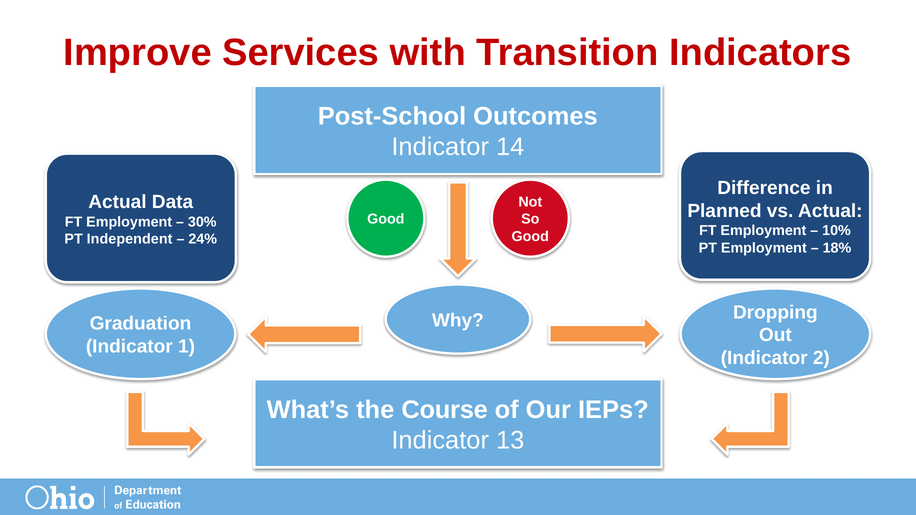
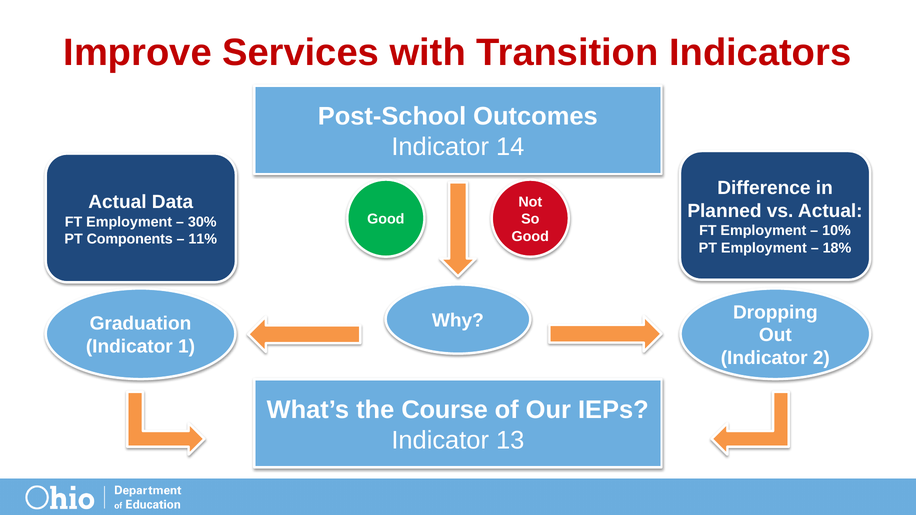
Independent: Independent -> Components (130, 239)
24%: 24% -> 11% (203, 239)
